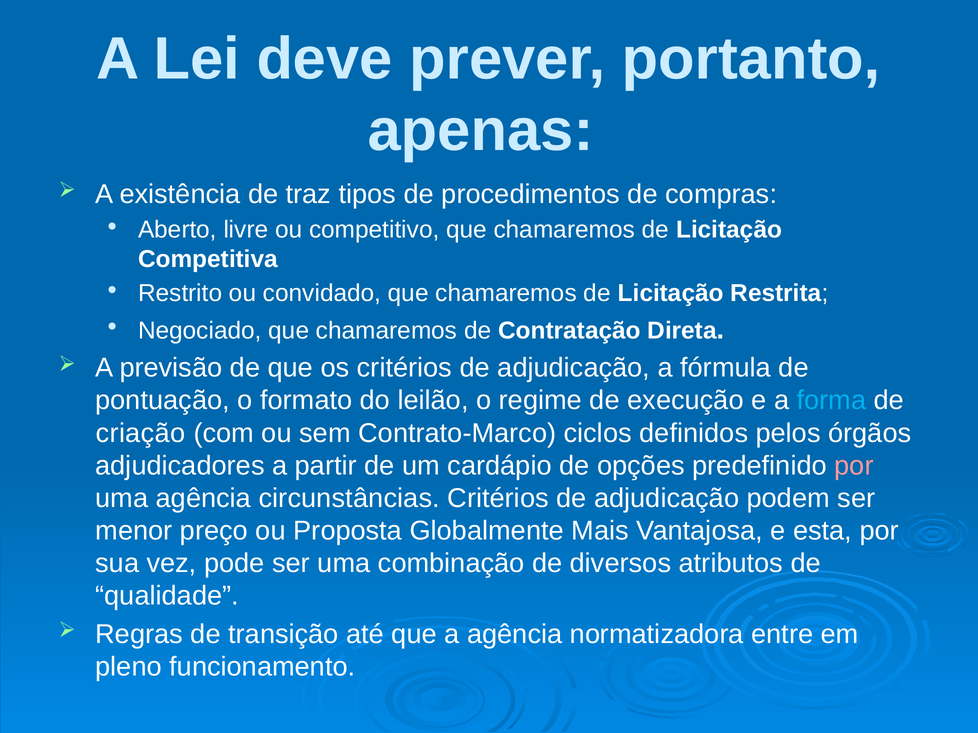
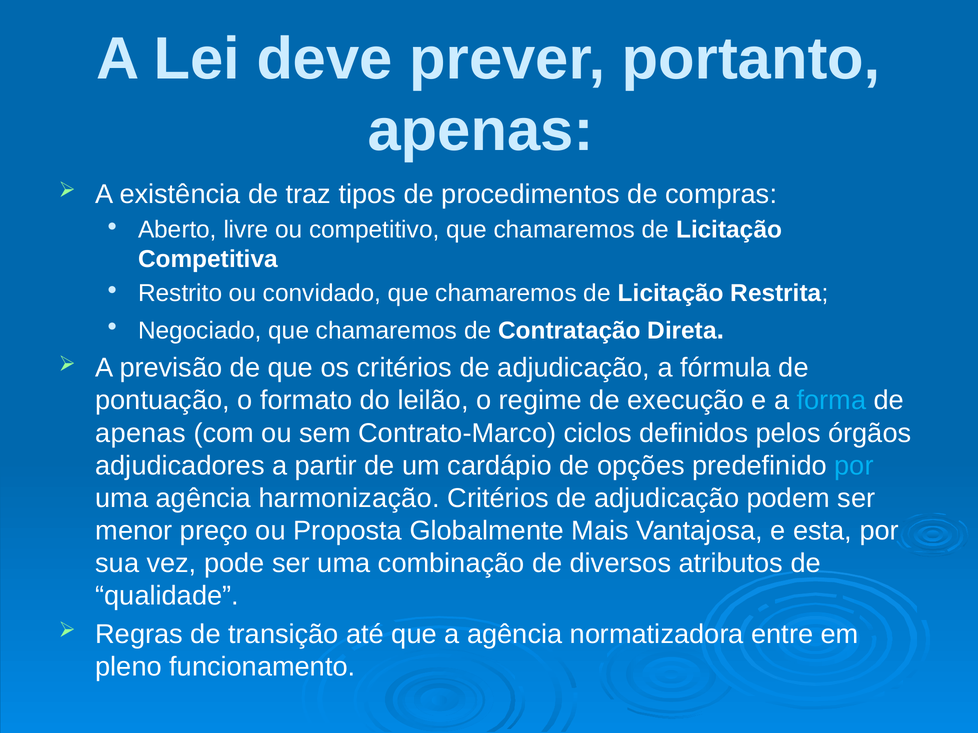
criação: criação -> apenas (141, 433)
por colour: pink -> light blue (854, 466)
circunstâncias: circunstâncias -> harmonização (349, 499)
